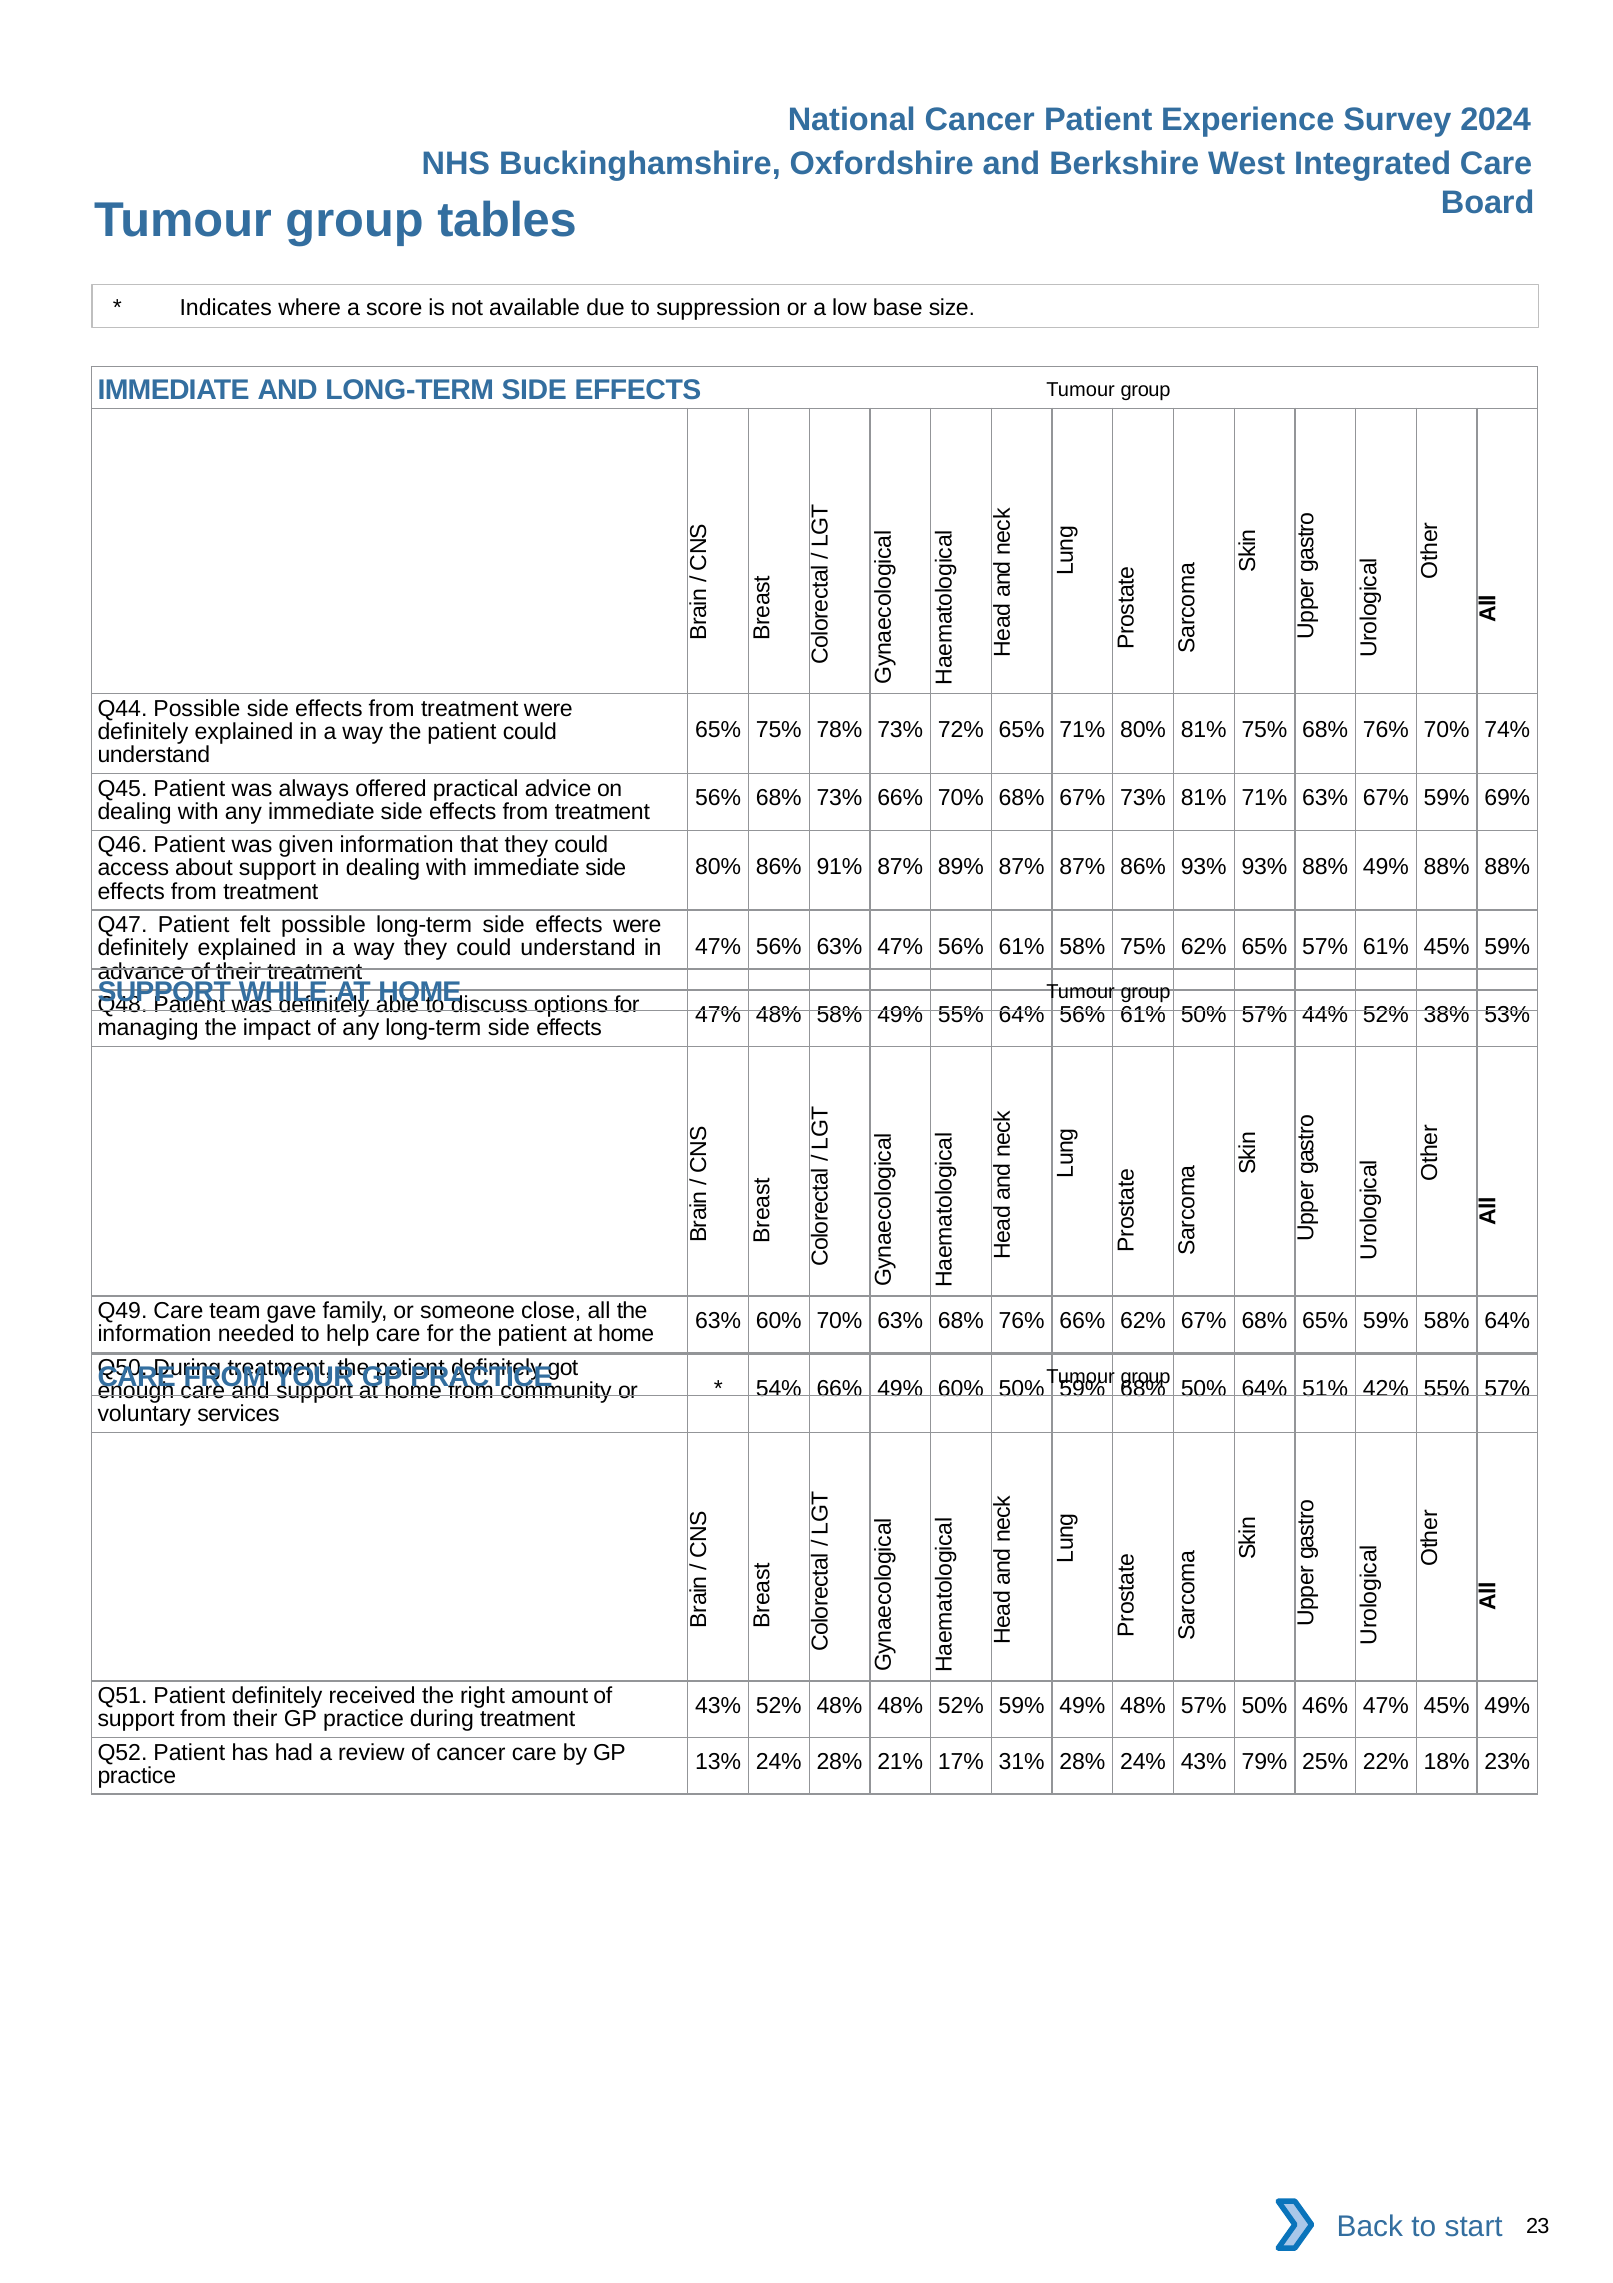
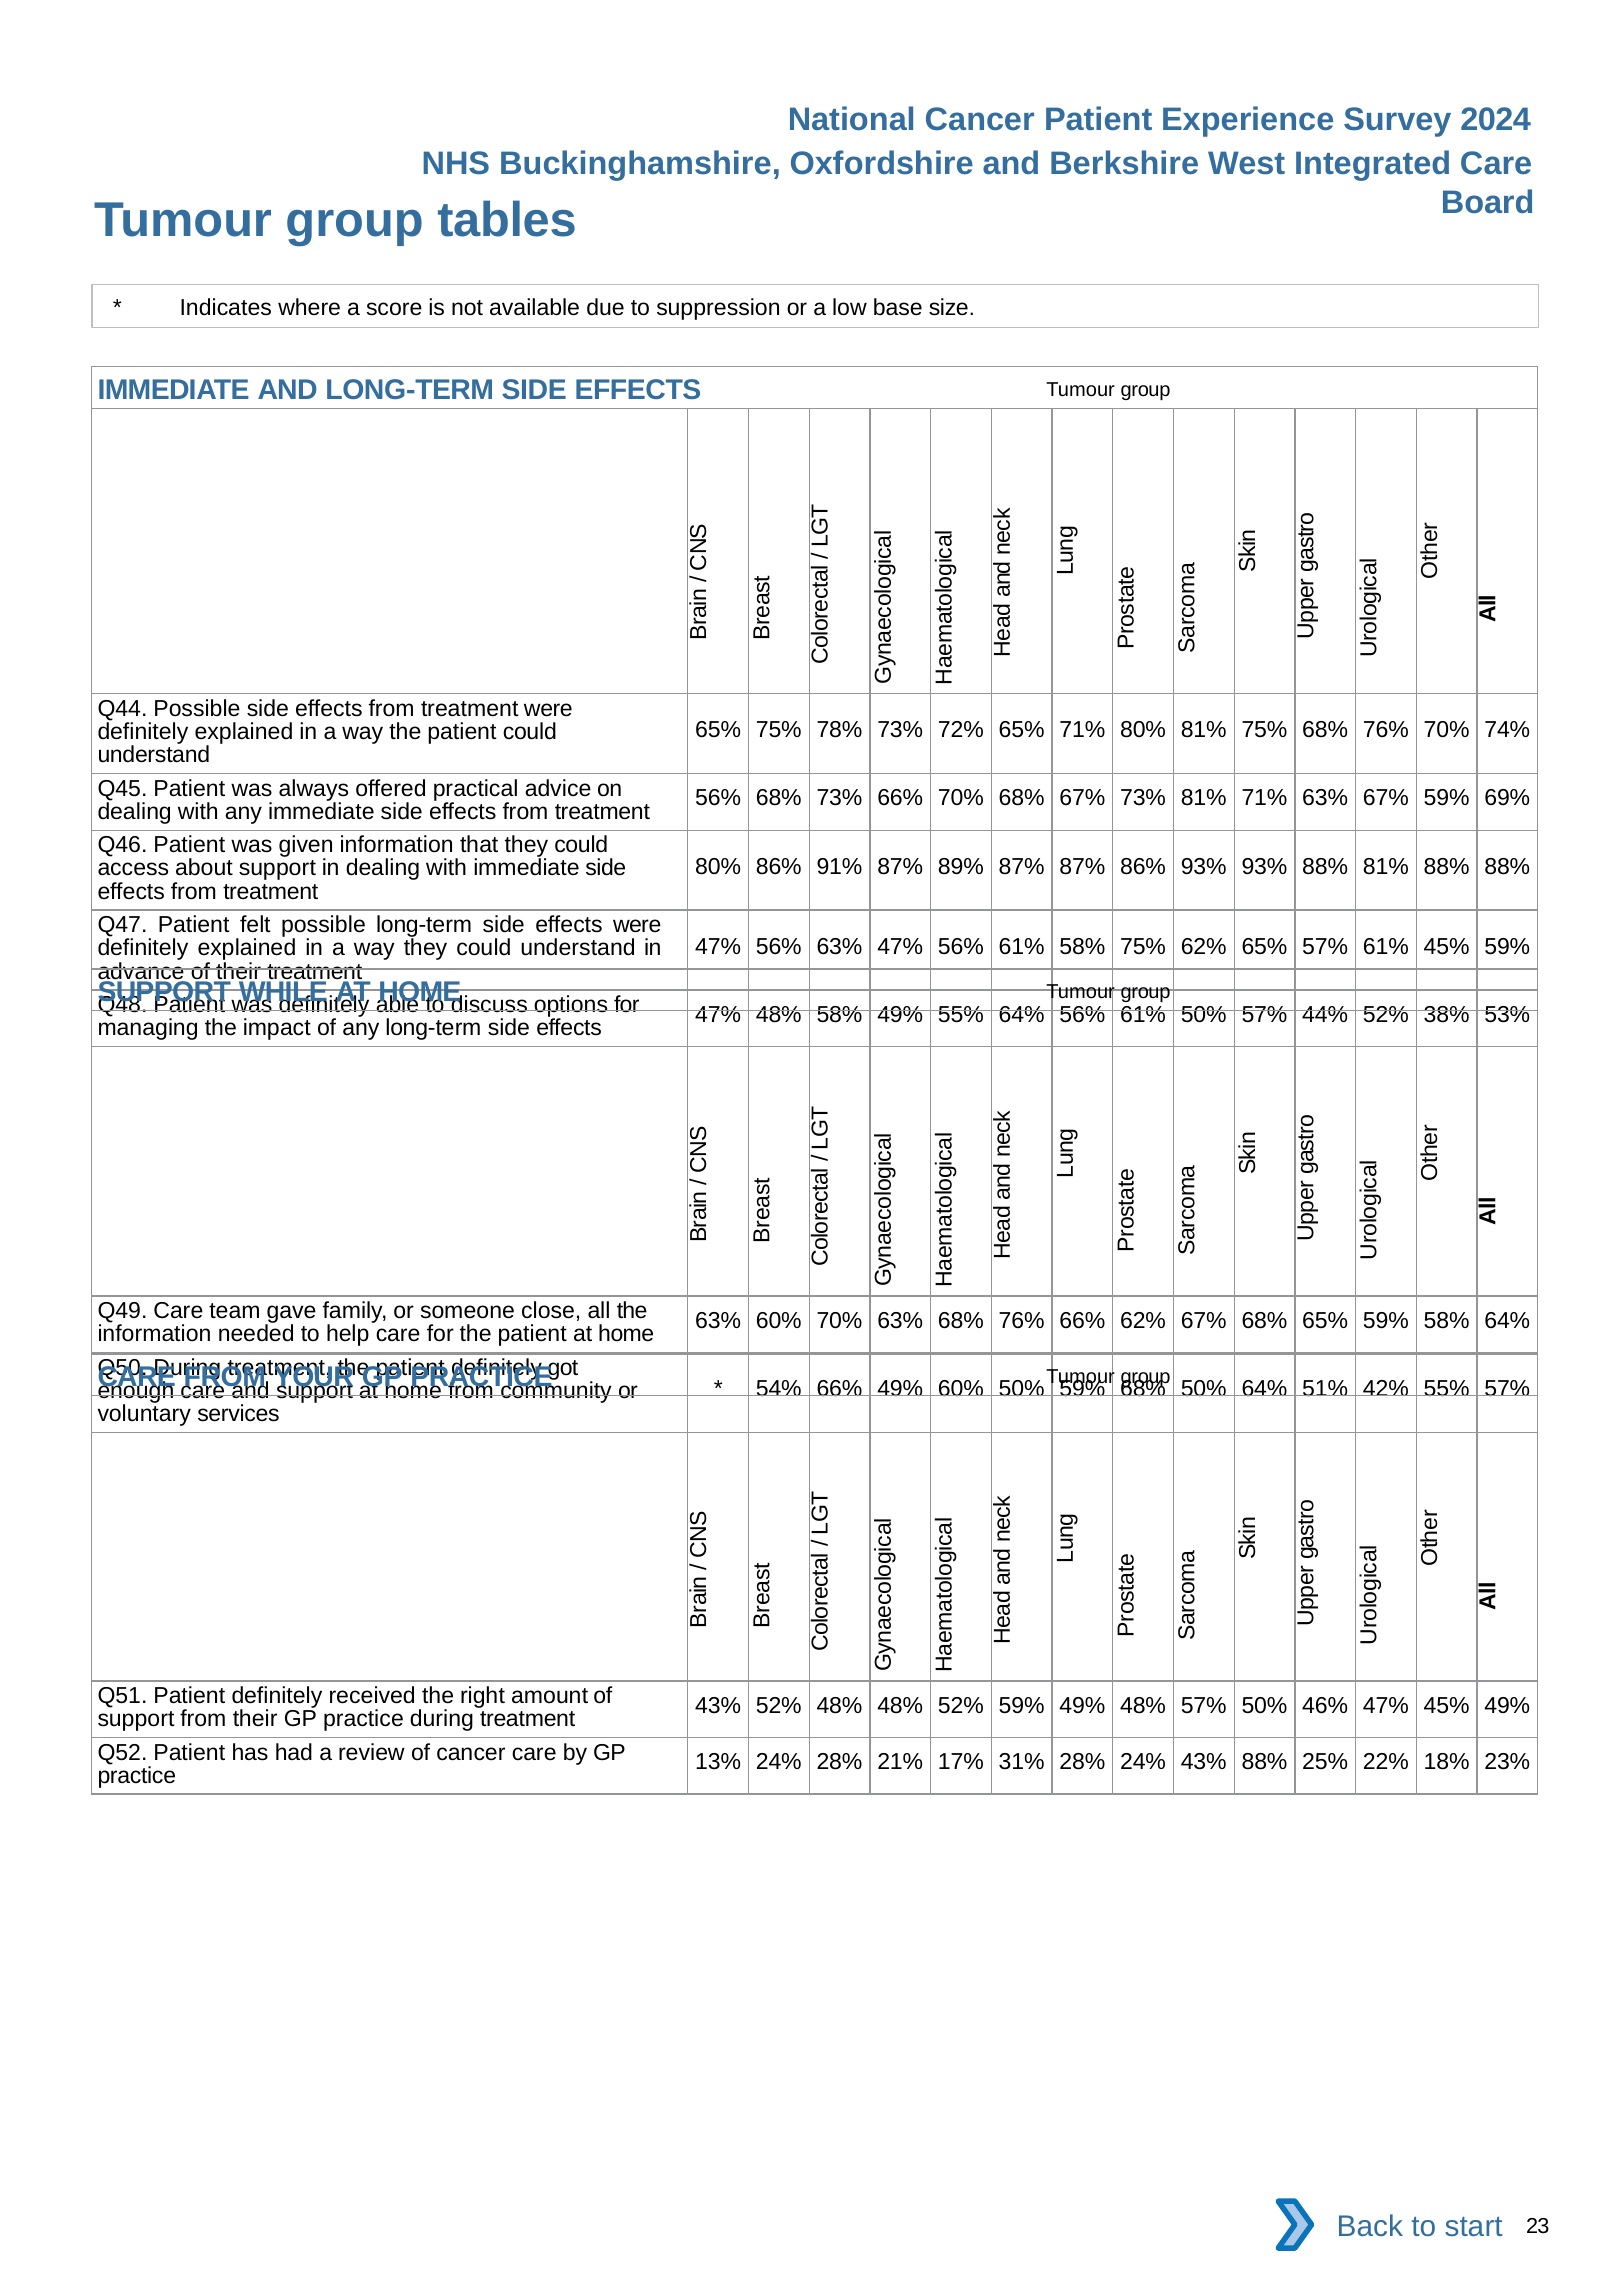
88% 49%: 49% -> 81% (1386, 866)
43% 79%: 79% -> 88% (1264, 1762)
